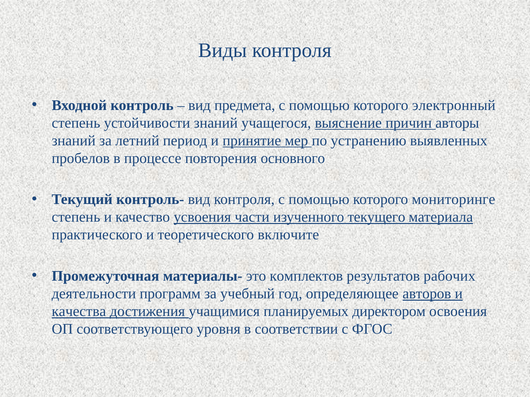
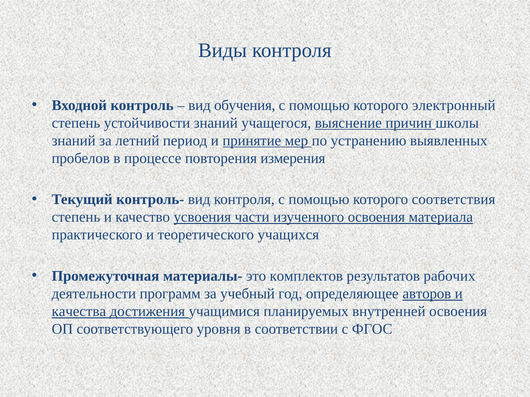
предмета: предмета -> обучения (245, 105)
авторы: авторы -> школы (457, 123)
основного: основного -> измерения (293, 158)
мониторинге: мониторинге -> соответствия (454, 200)
изученного текущего: текущего -> освоения (376, 217)
включите: включите -> учащихся (288, 235)
директором: директором -> внутренней (389, 312)
